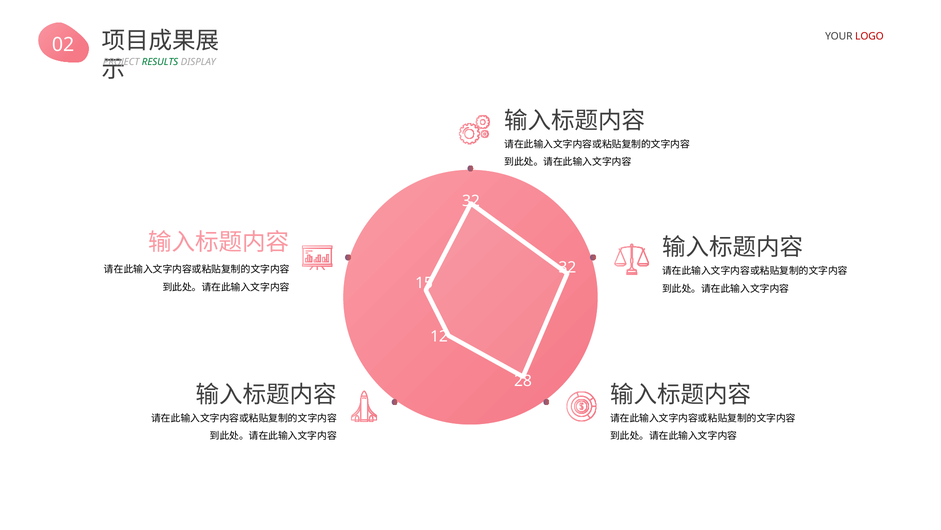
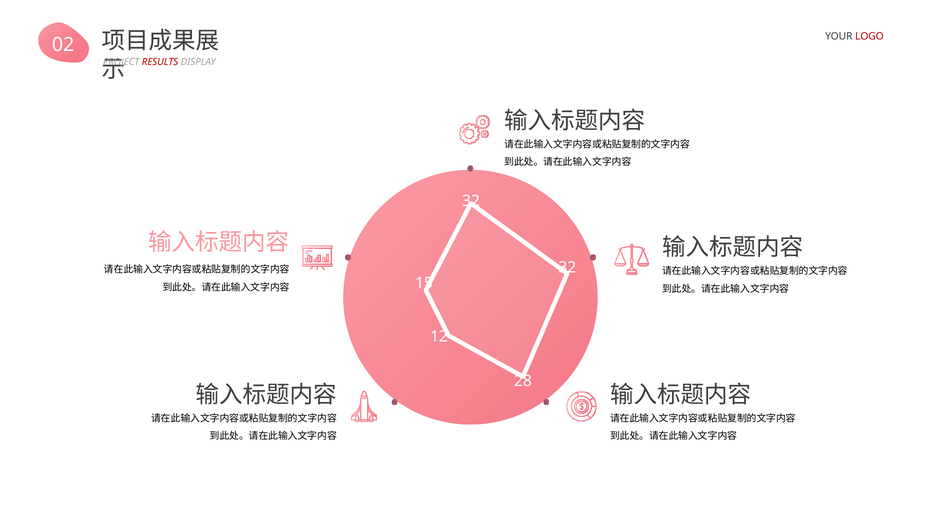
RESULTS colour: green -> red (160, 62)
